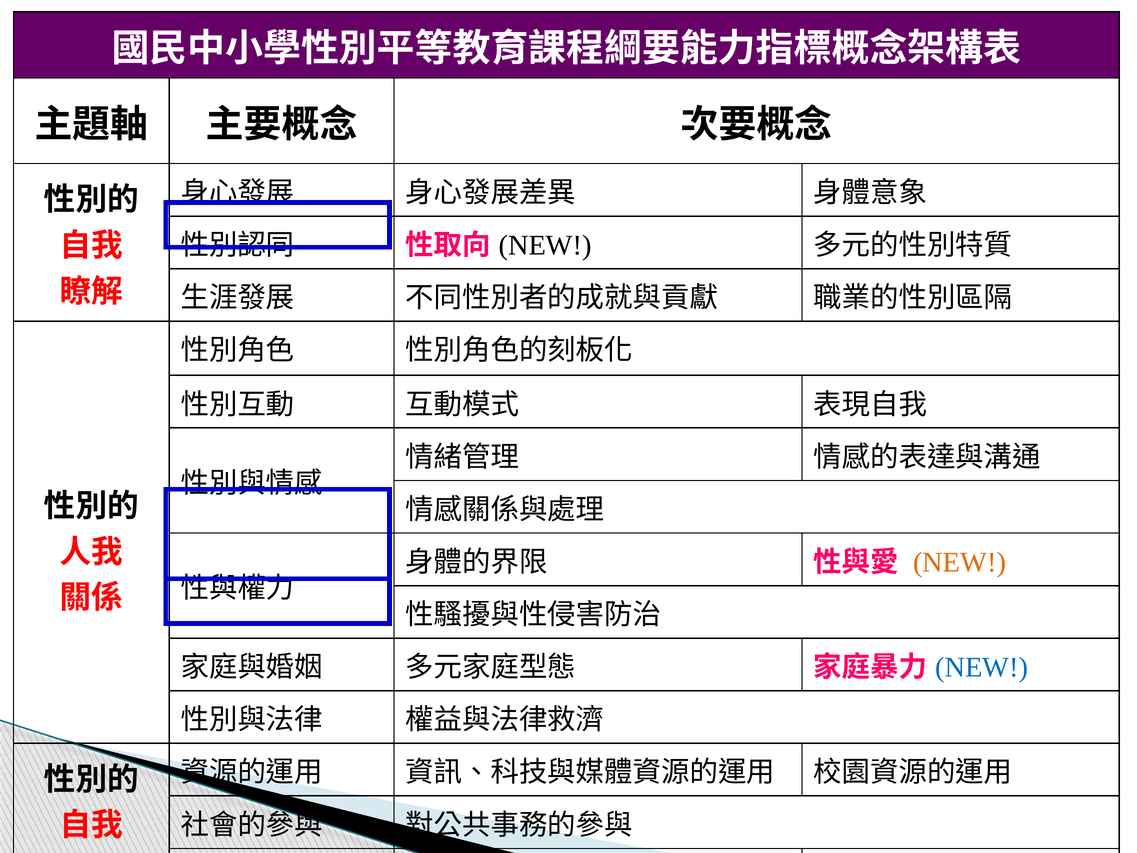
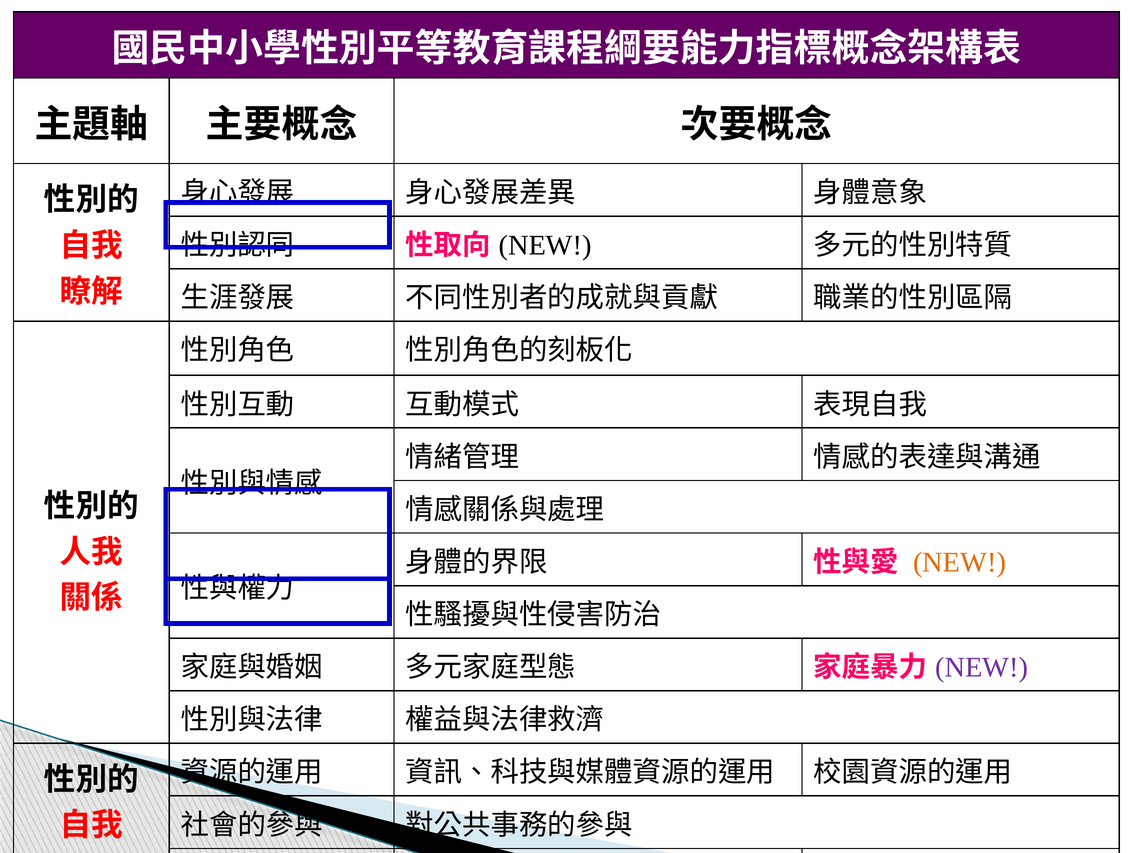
NEW colour: blue -> purple (982, 667)
